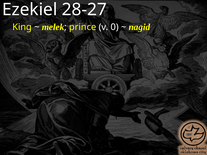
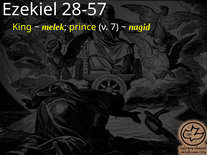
28-27: 28-27 -> 28-57 (84, 10)
0: 0 -> 7 (115, 27)
